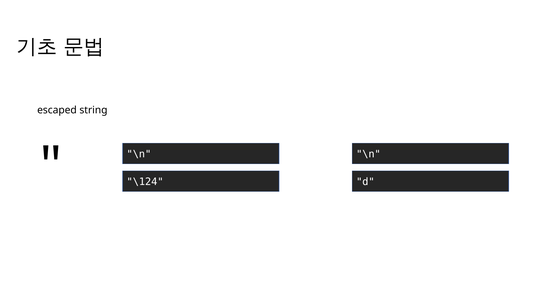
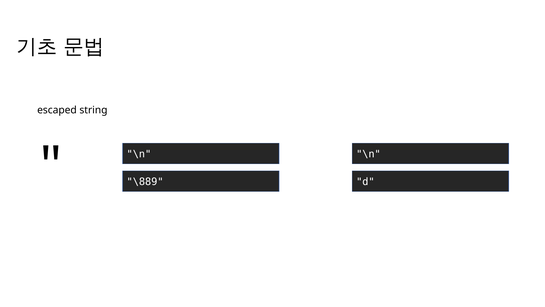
\124: \124 -> \889 (145, 182)
